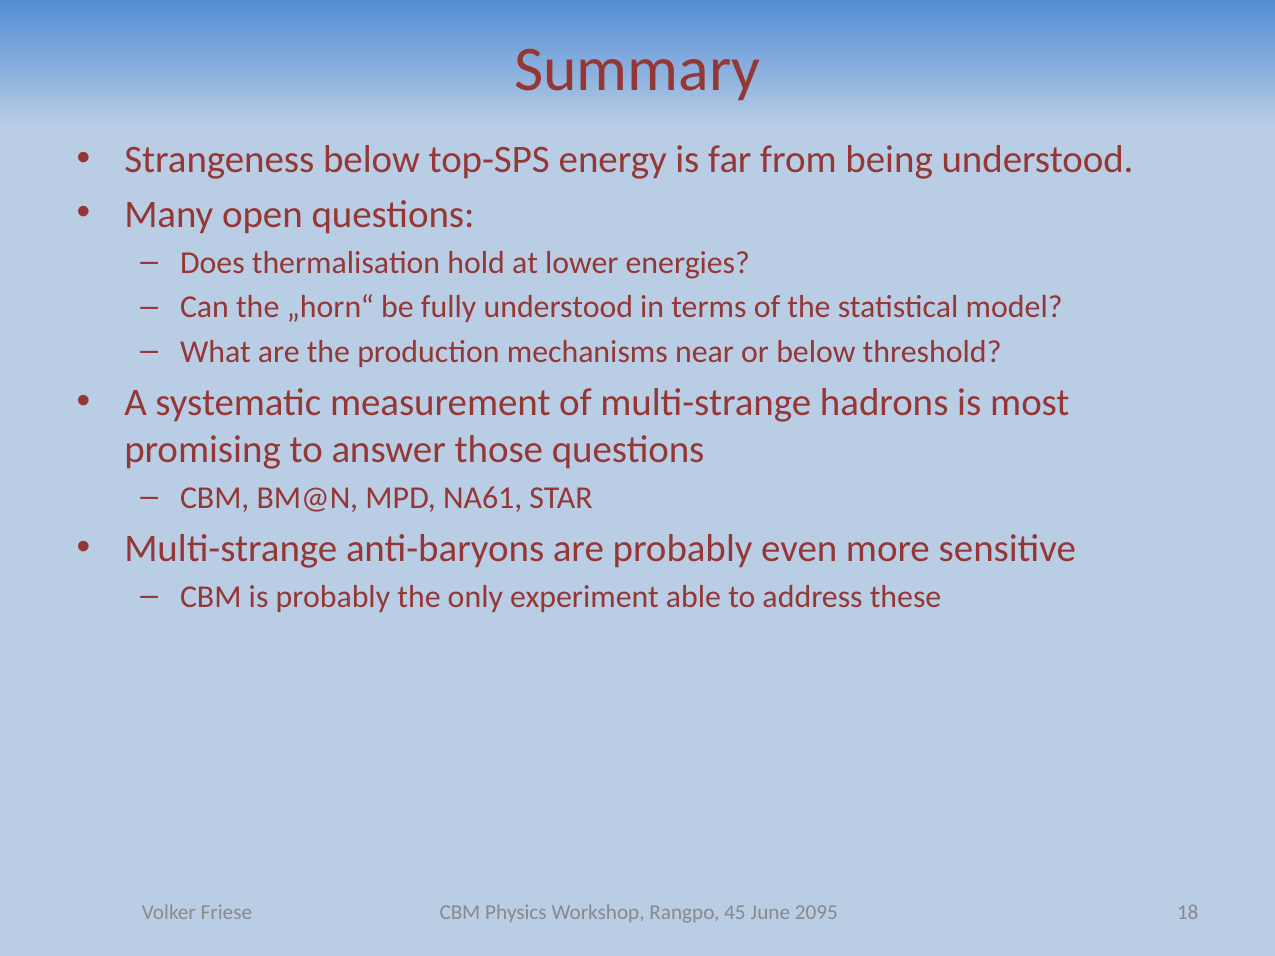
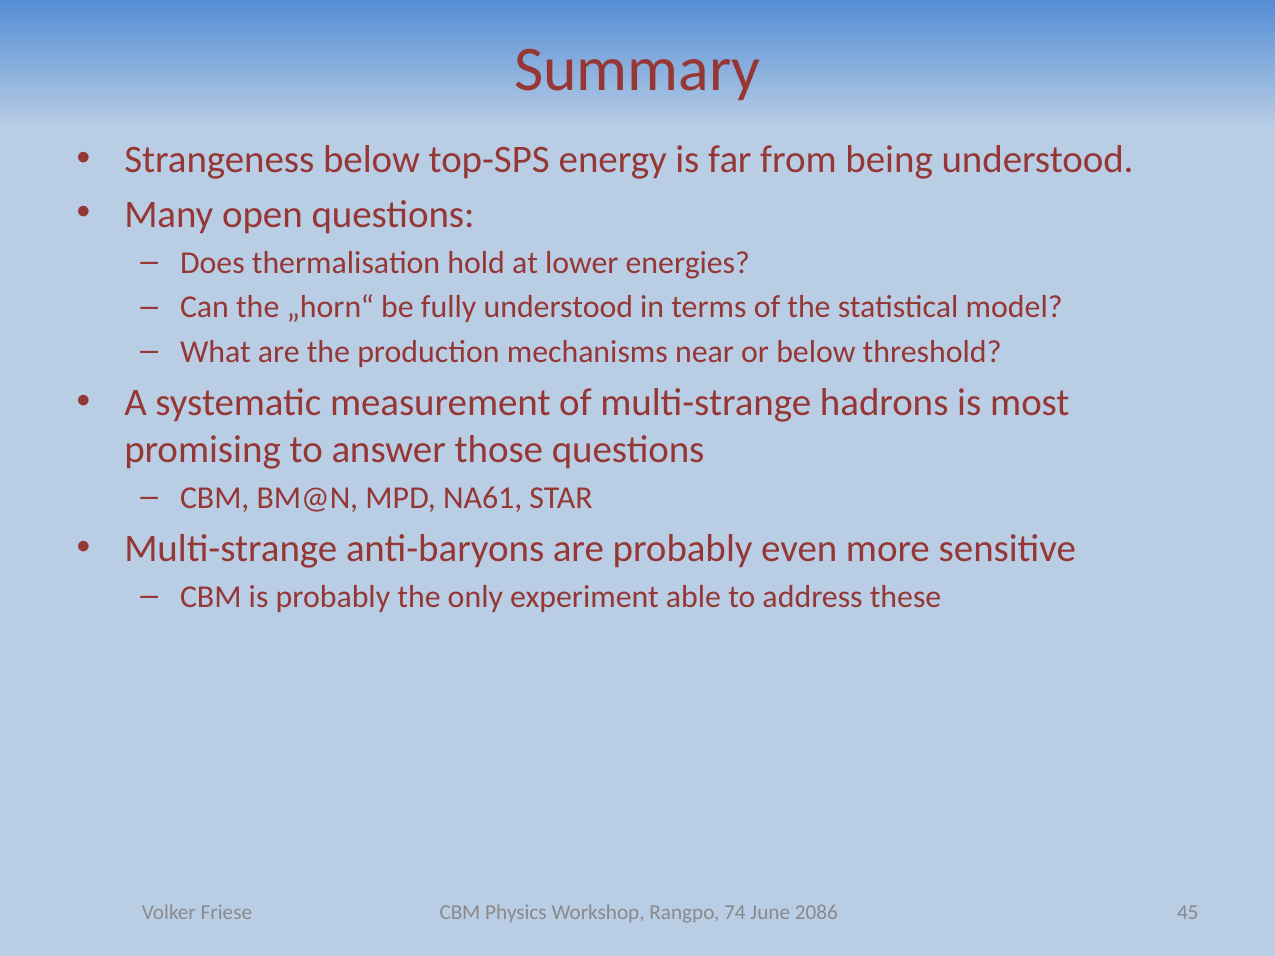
45: 45 -> 74 (735, 913)
2095: 2095 -> 2086 (816, 913)
18: 18 -> 45 (1188, 913)
